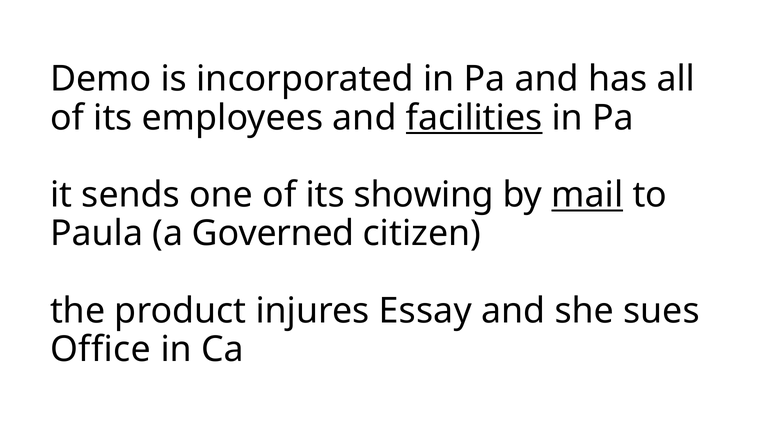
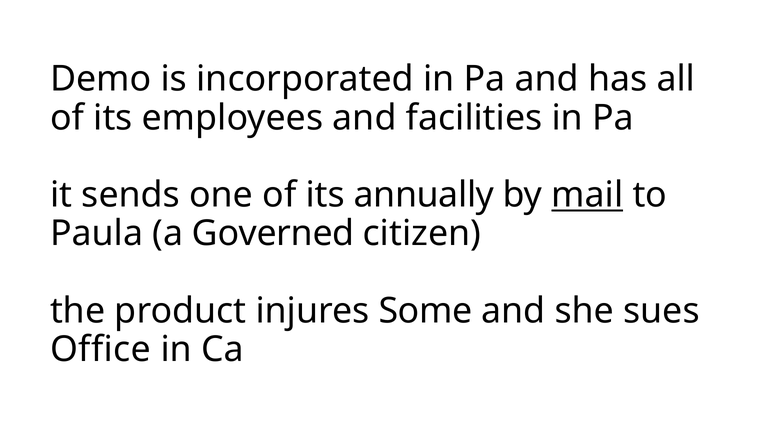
facilities underline: present -> none (474, 118)
showing: showing -> annually (424, 195)
Essay: Essay -> Some (426, 311)
